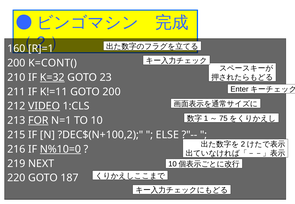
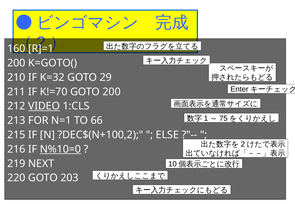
K=CONT(: K=CONT( -> K=GOTO( (53, 63)
K=32 underline: present -> none (52, 77)
23: 23 -> 29 (106, 77)
K!=11: K!=11 -> K!=70 (54, 92)
FOR underline: present -> none (38, 121)
10: 10 -> 66 (97, 121)
187: 187 -> 203 (70, 178)
